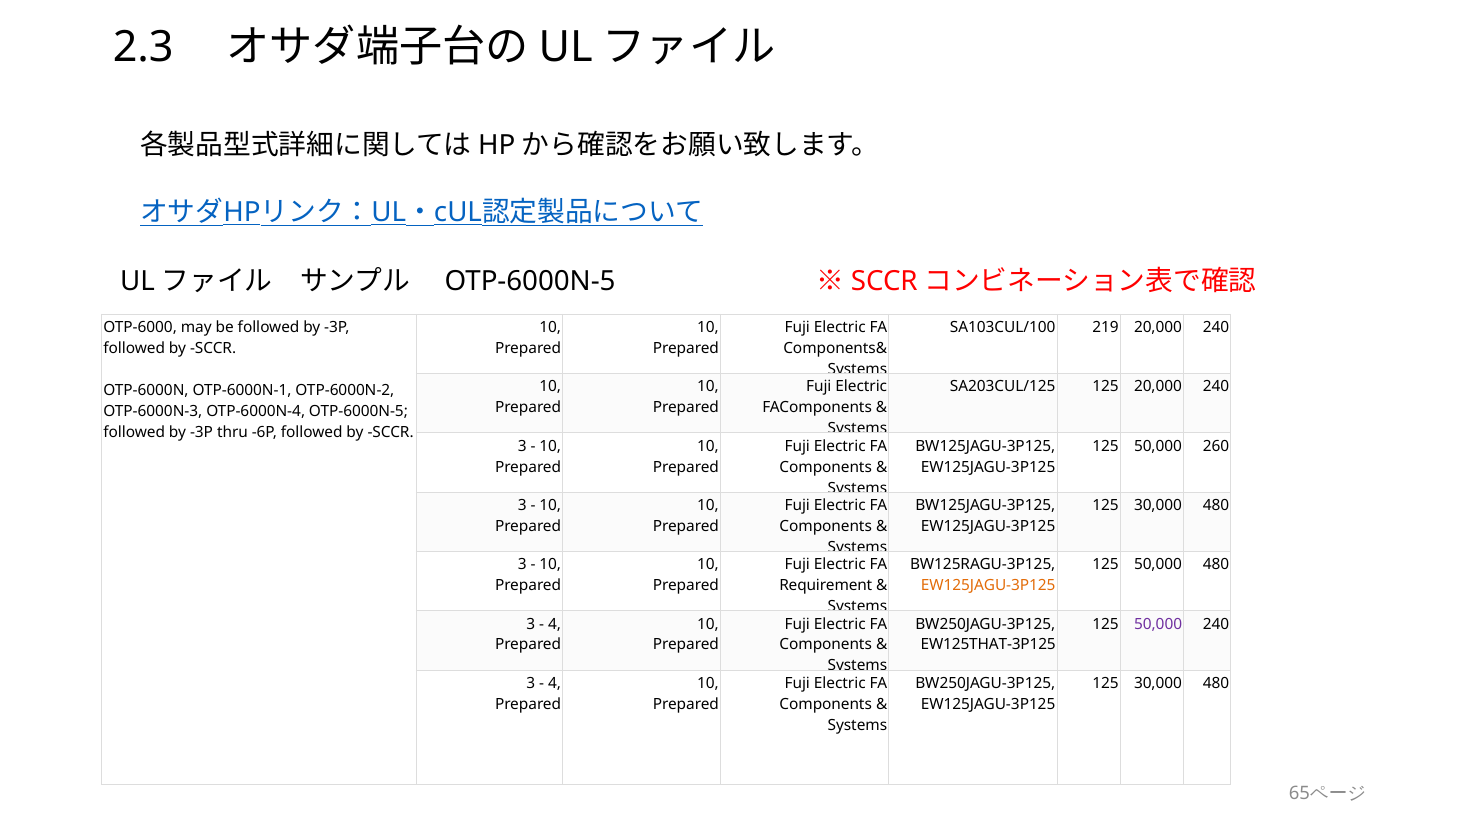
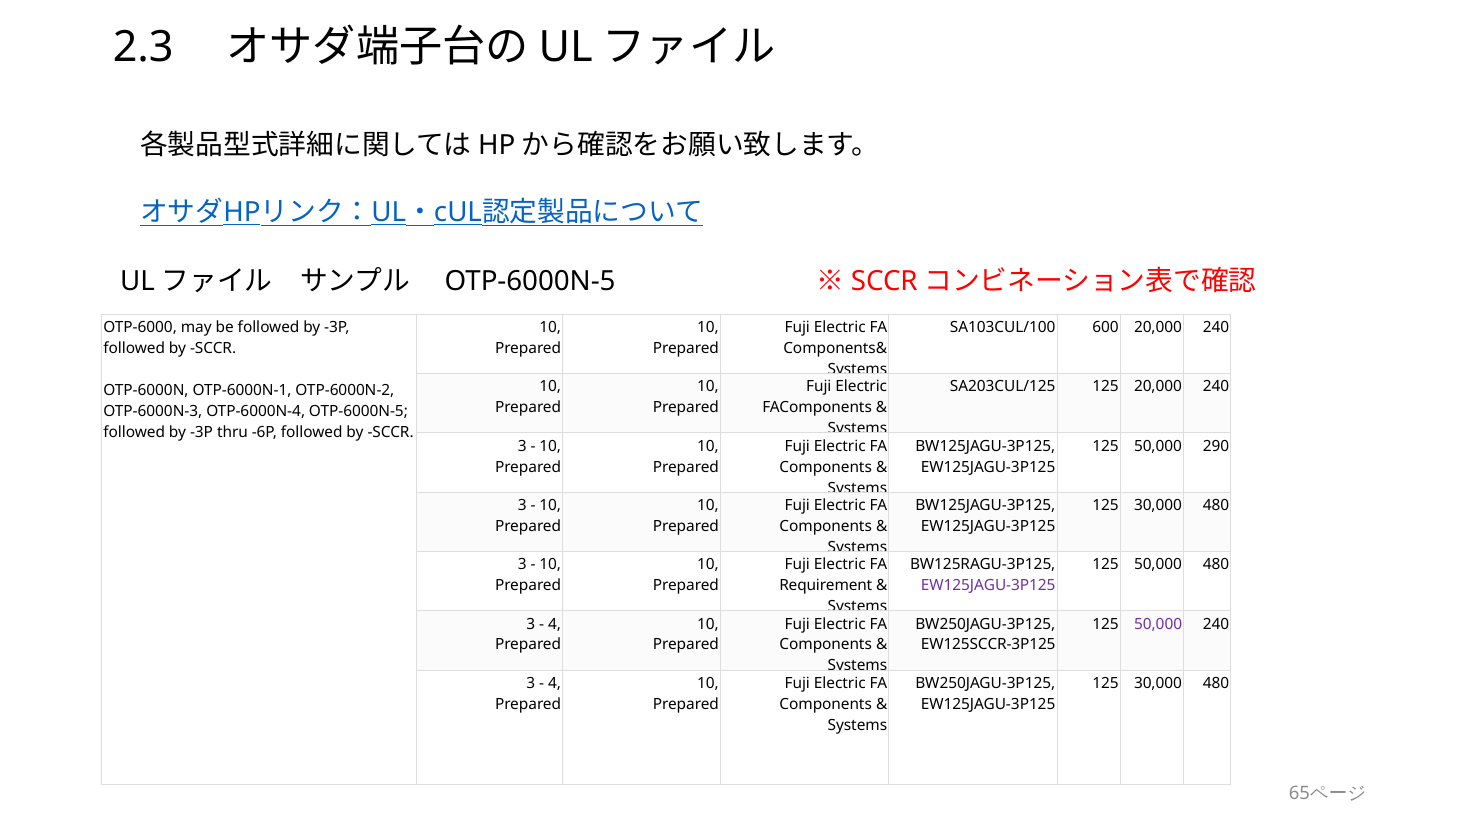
219: 219 -> 600 (1106, 328)
260: 260 -> 290 (1216, 446)
EW125JAGU-3P125 colour: orange -> purple (988, 586)
EW125THAT-3P125: EW125THAT-3P125 -> EW125SCCR-3P125 (988, 645)
